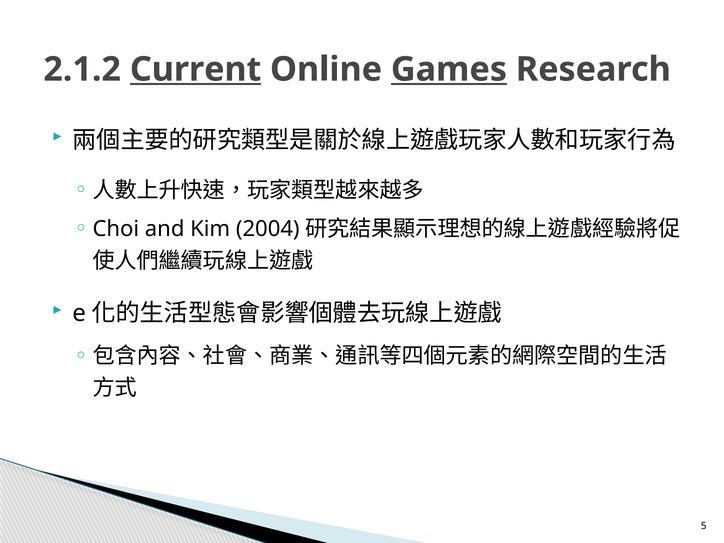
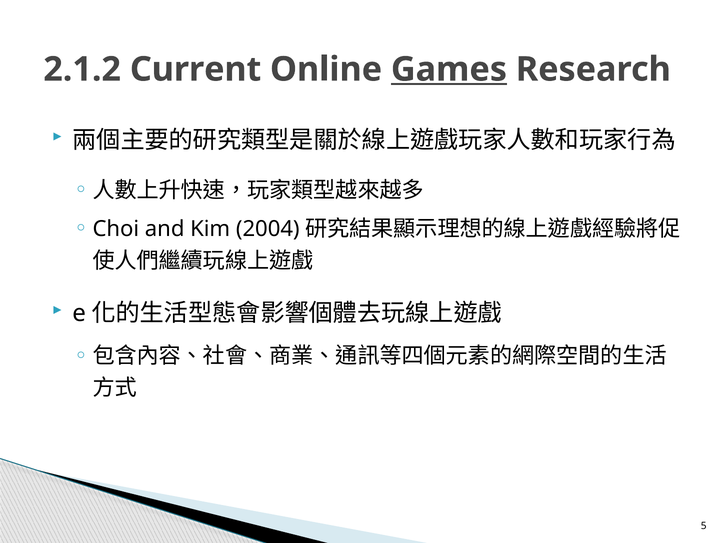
Current underline: present -> none (196, 69)
